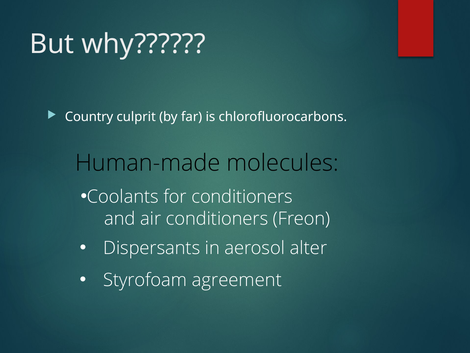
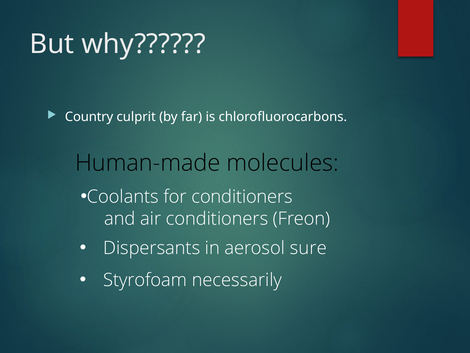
alter: alter -> sure (308, 248)
agreement: agreement -> necessarily (237, 280)
